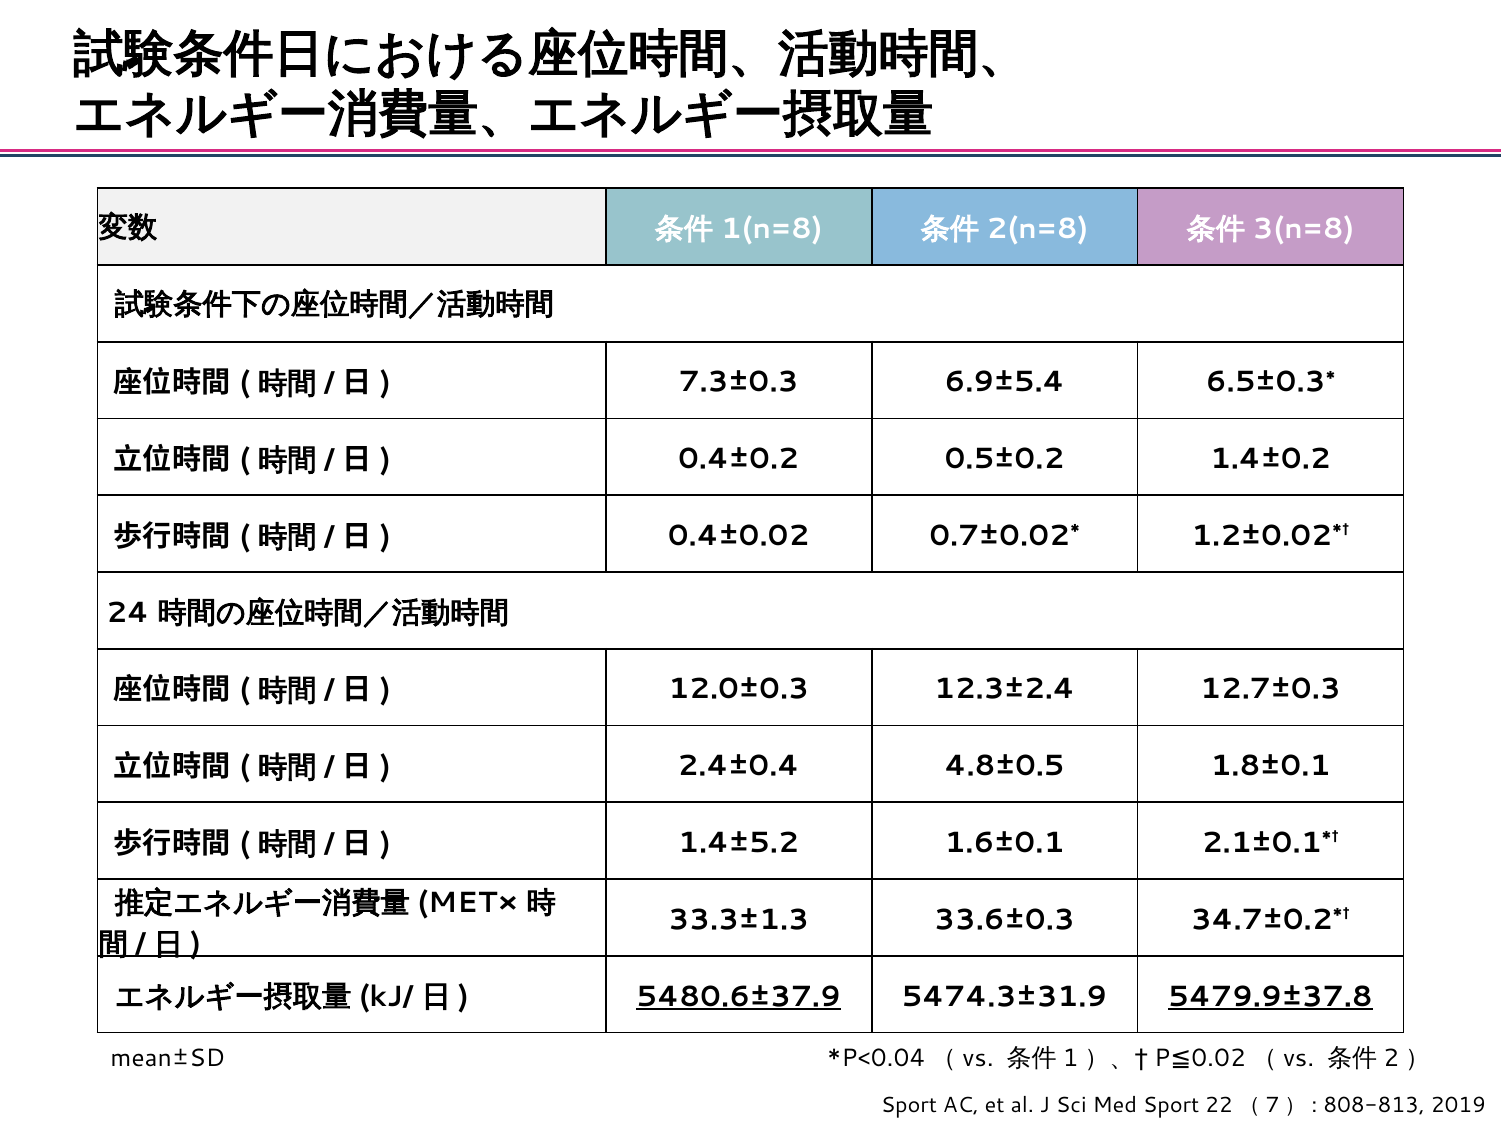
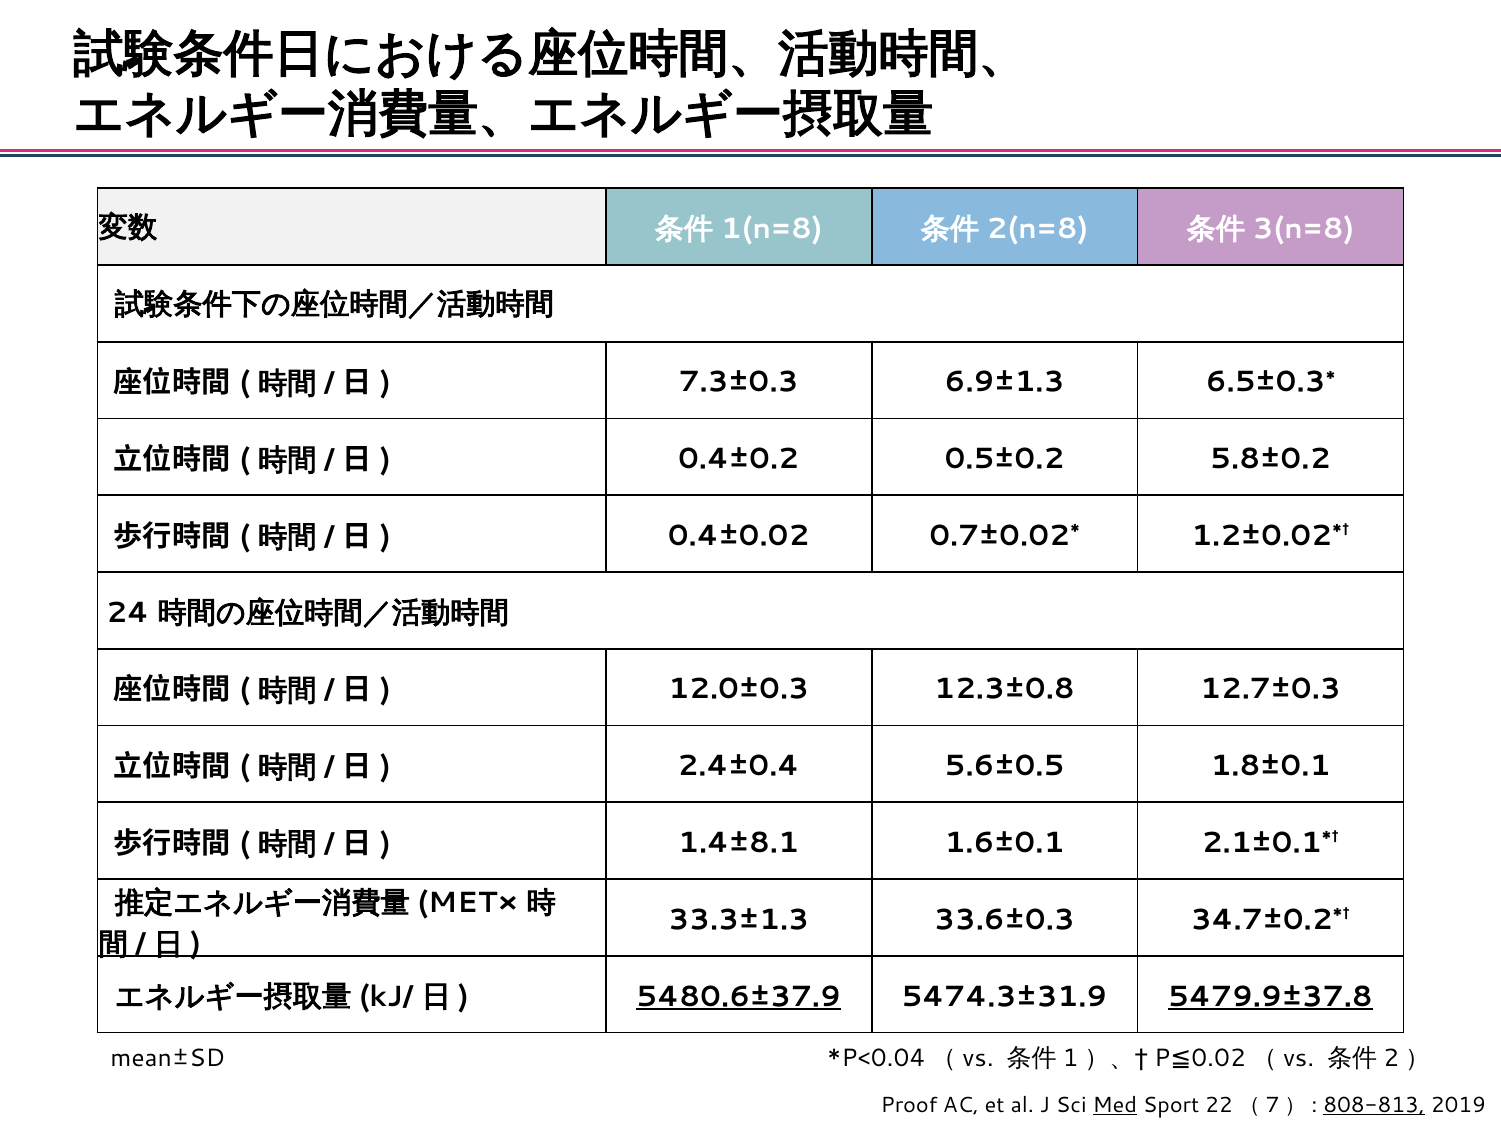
6.9±5.4: 6.9±5.4 -> 6.9±1.3 (1005, 383)
1.4±0.2: 1.4±0.2 -> 5.8±0.2 (1270, 459)
12.3±2.4: 12.3±2.4 -> 12.3±0.8 (1005, 690)
4.8±0.5: 4.8±0.5 -> 5.6±0.5 (1005, 767)
1.4±5.2: 1.4±5.2 -> 1.4±8.1 (739, 843)
Sport: Sport -> Proof (909, 1106)
Med underline: none -> present (1115, 1106)
808-813 underline: none -> present (1374, 1106)
